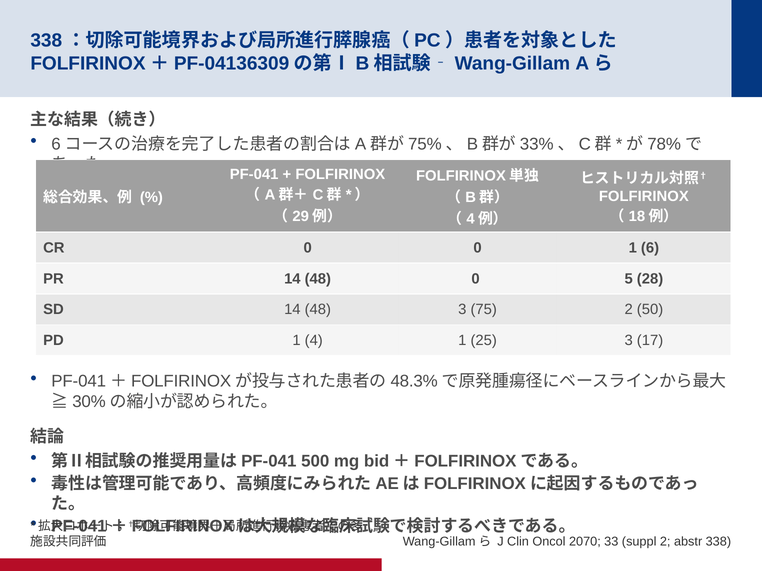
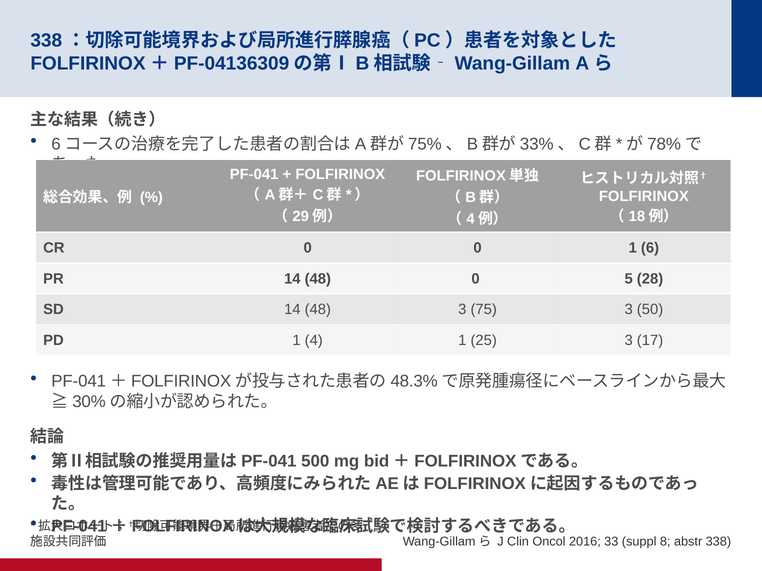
75 2: 2 -> 3 (629, 310)
2070: 2070 -> 2016 (585, 542)
suppl 2: 2 -> 8 (665, 542)
